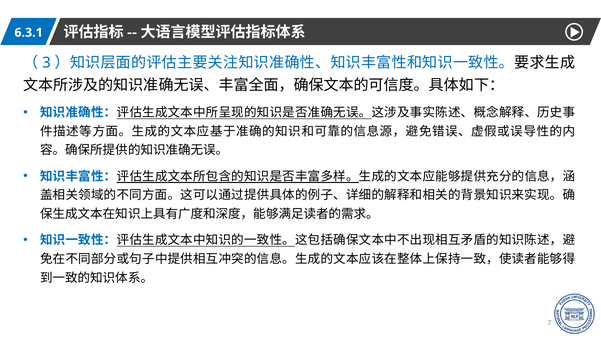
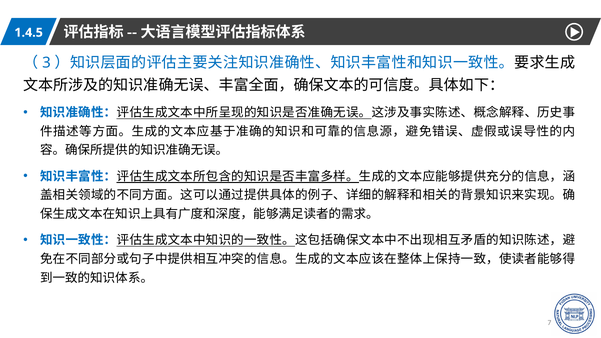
6.3.1: 6.3.1 -> 1.4.5 (29, 33)
